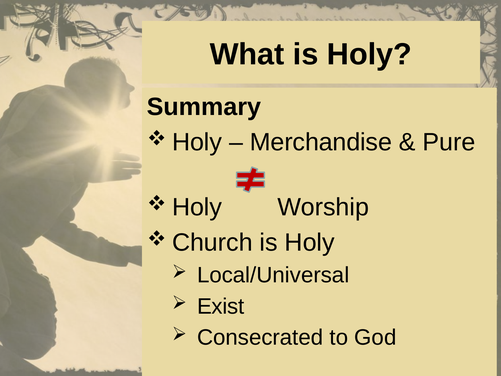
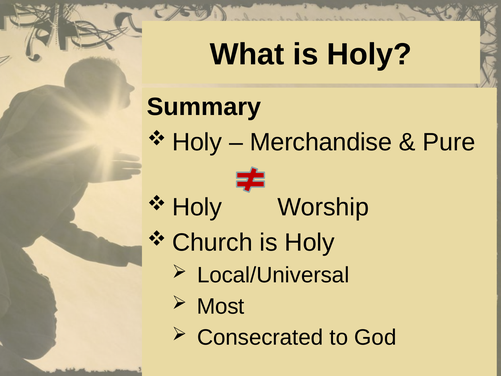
Exist: Exist -> Most (221, 306)
